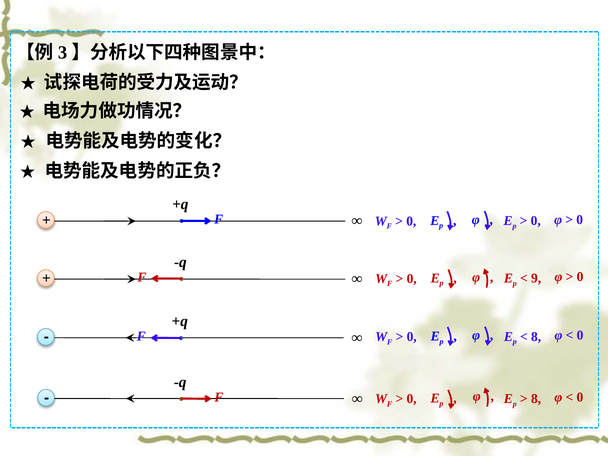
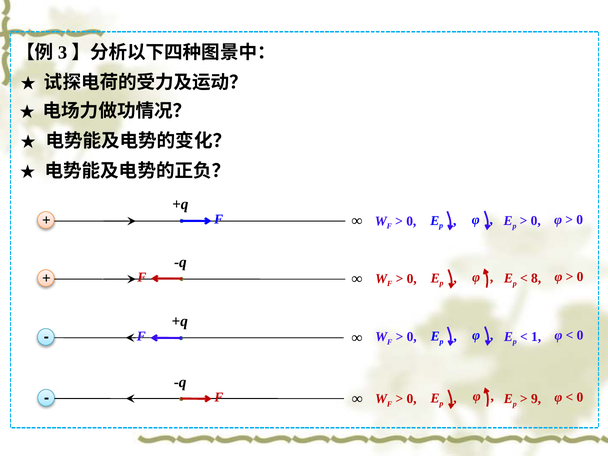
9: 9 -> 8 (536, 278)
8: 8 -> 1 (536, 337)
8: 8 -> 9 (536, 399)
